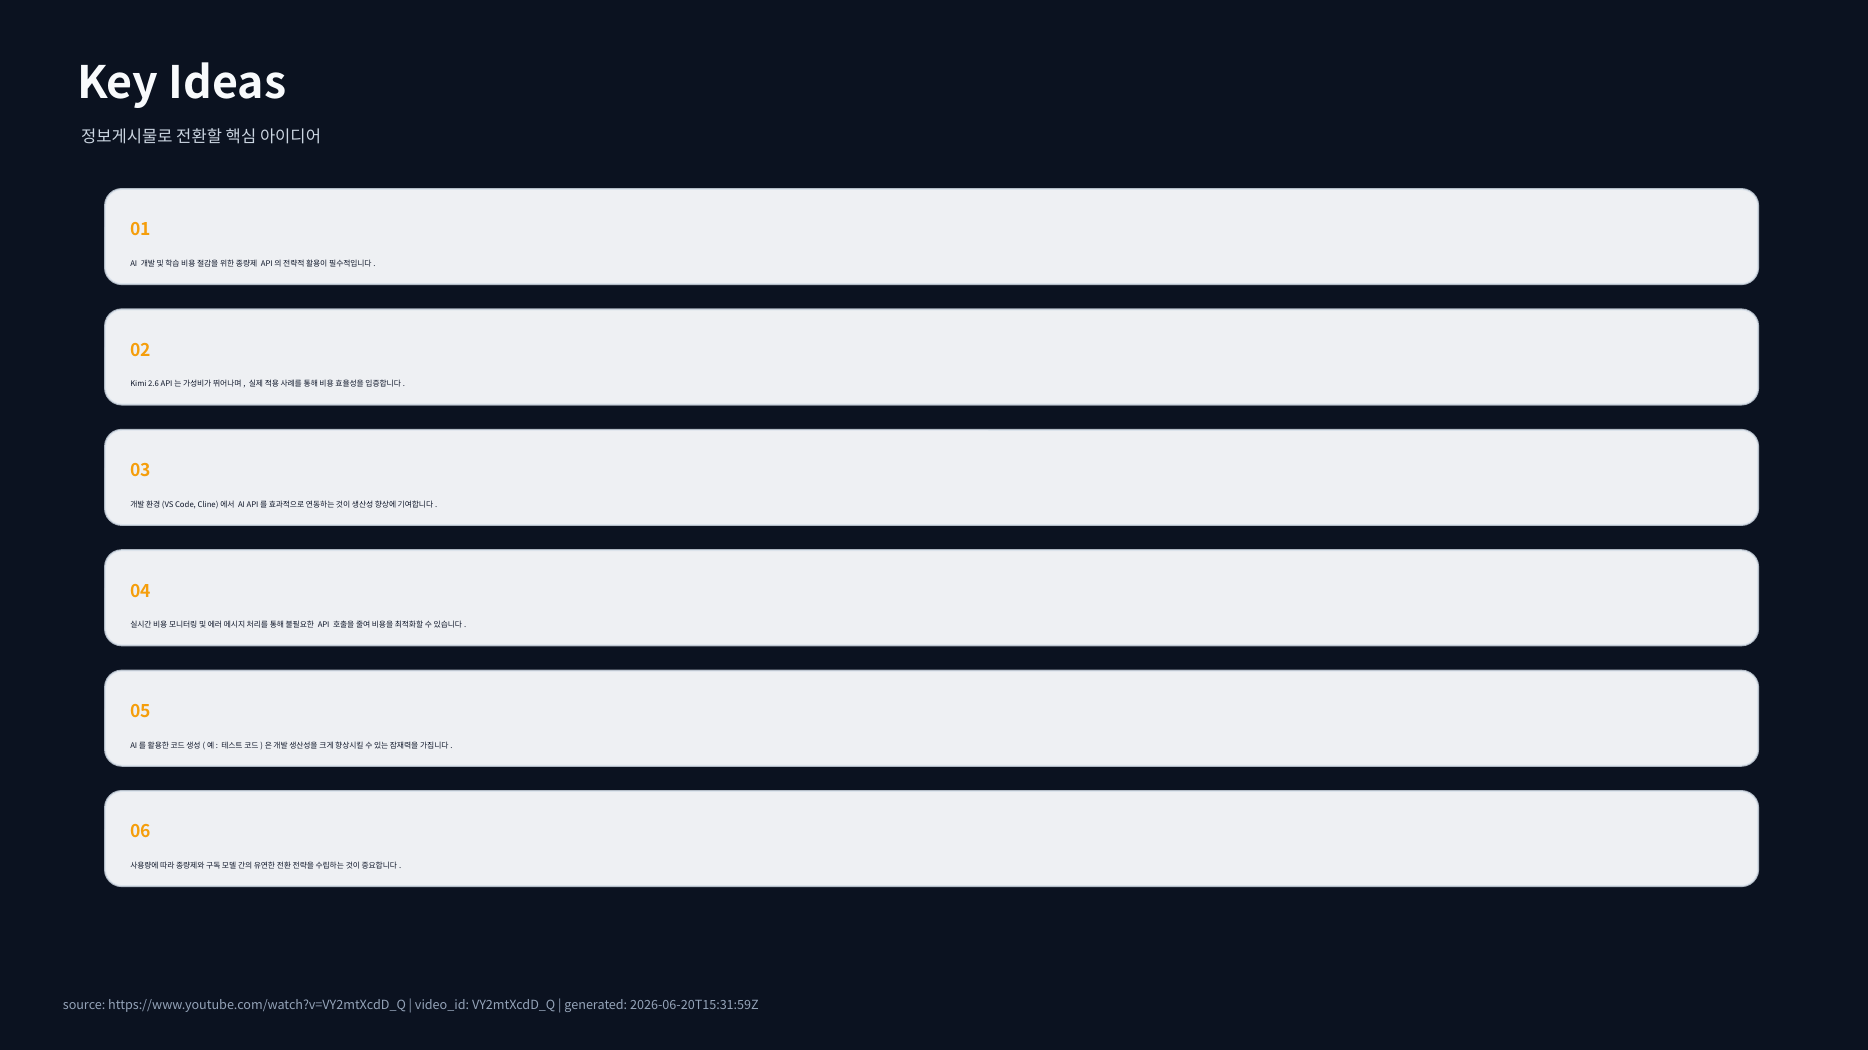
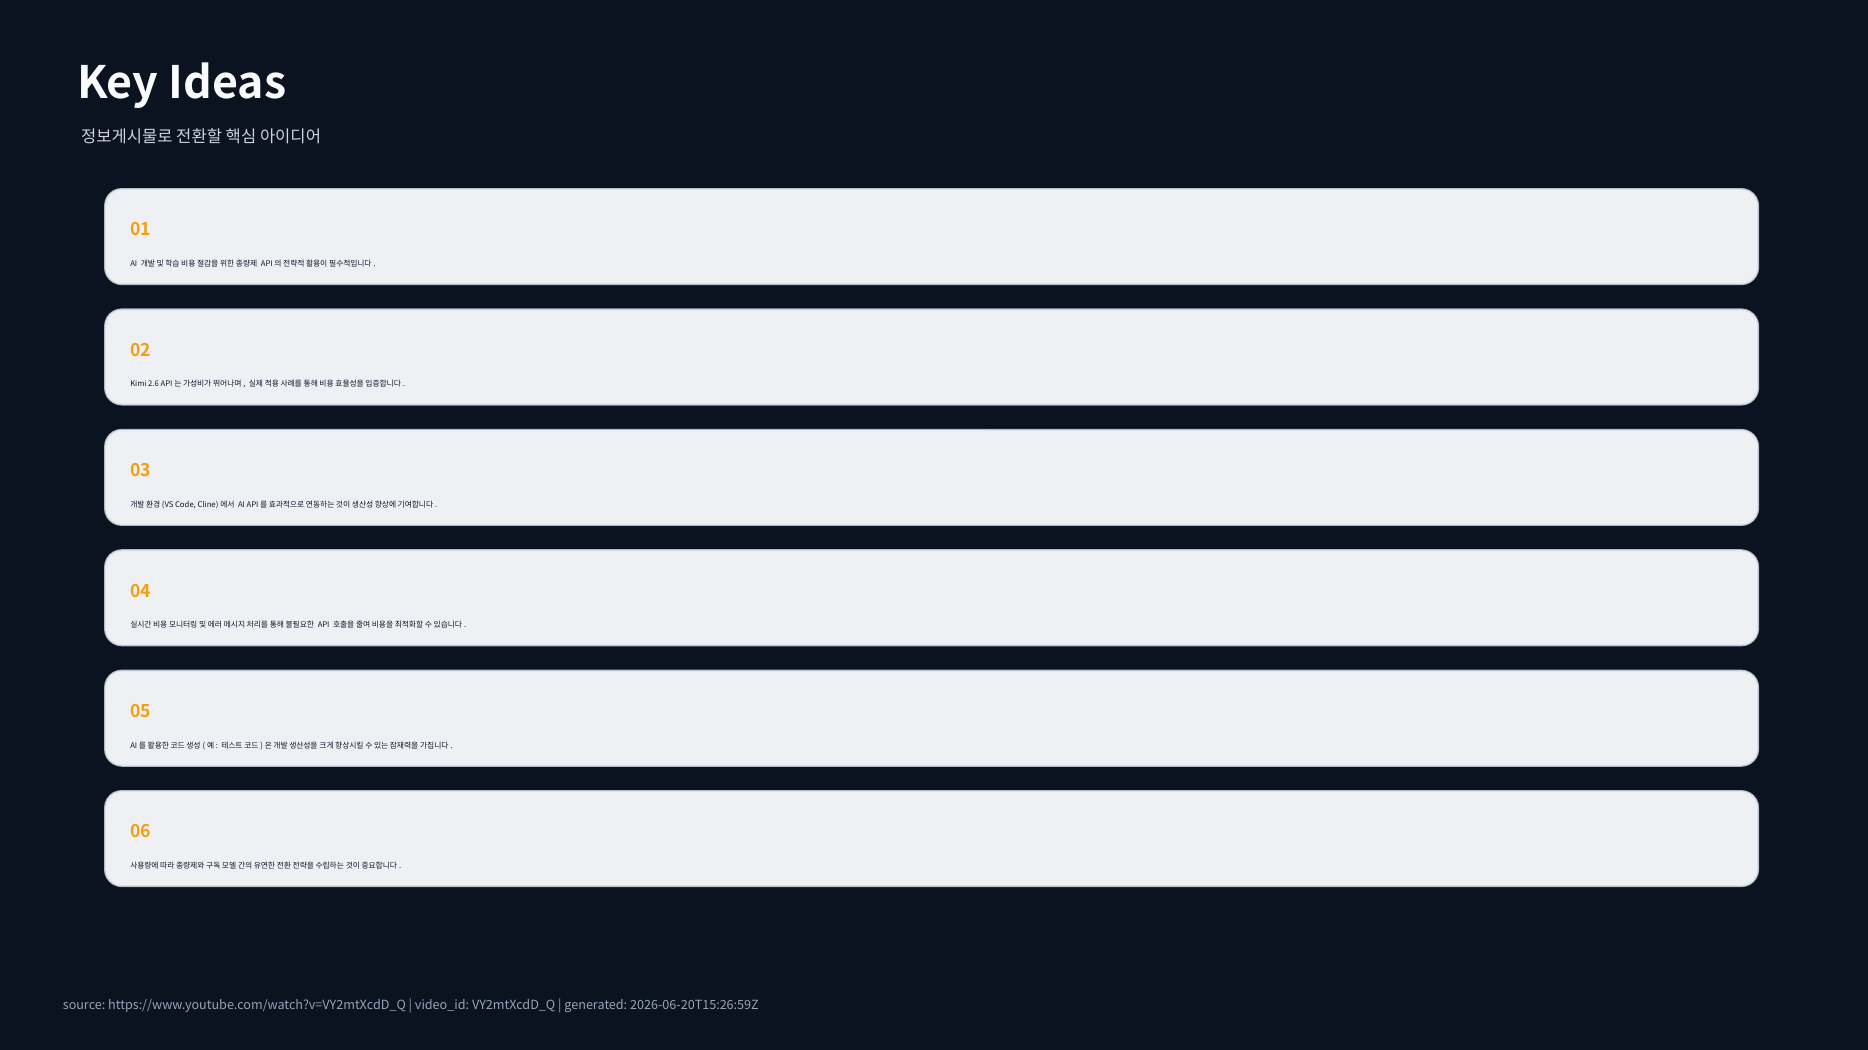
2026-06-20T15:31:59Z: 2026-06-20T15:31:59Z -> 2026-06-20T15:26:59Z (694, 1006)
